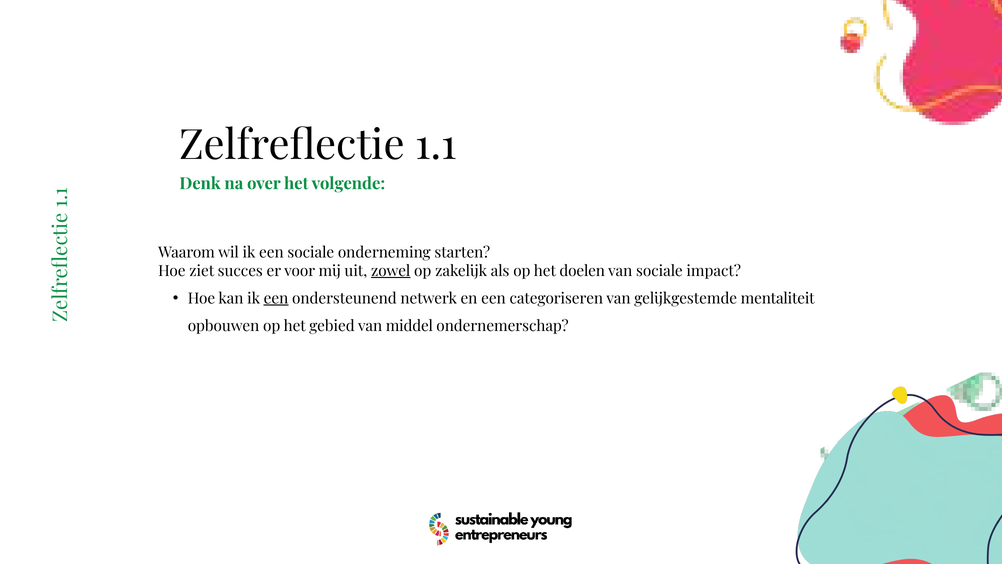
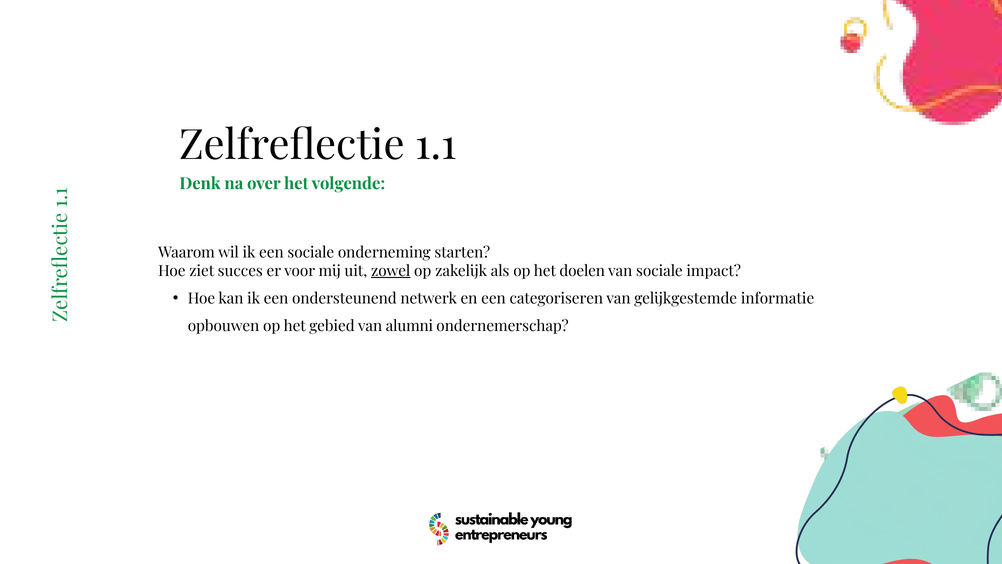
een underline: present -> none (276, 298)
mentaliteit: mentaliteit -> informatie (778, 298)
middel: middel -> alumni (409, 326)
